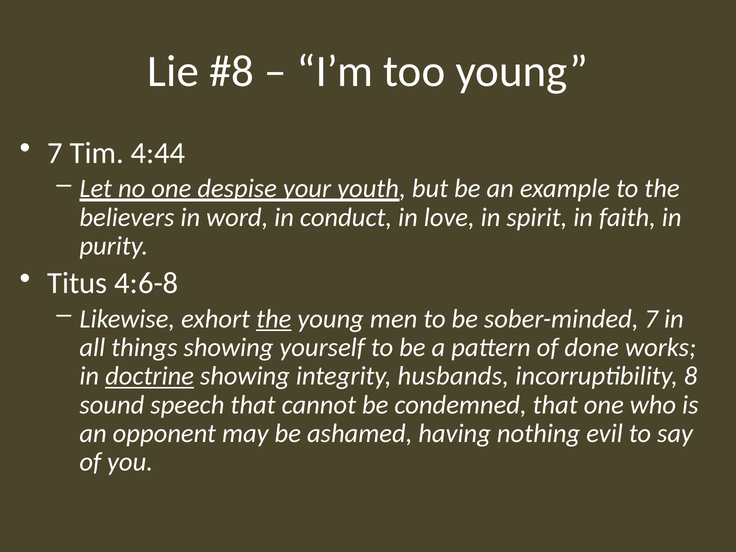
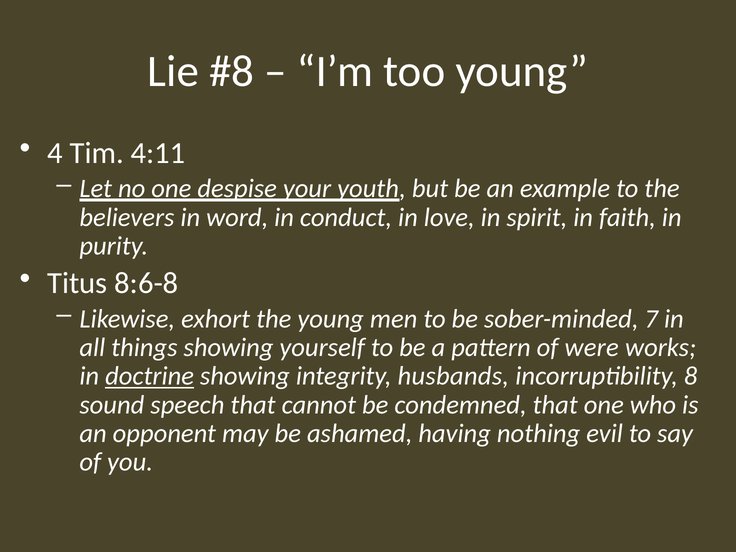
7: 7 -> 4 (55, 153)
4:44: 4:44 -> 4:11 (158, 153)
4:6-8: 4:6-8 -> 8:6-8 (146, 283)
the underline: present -> none (274, 319)
done: done -> were (592, 347)
